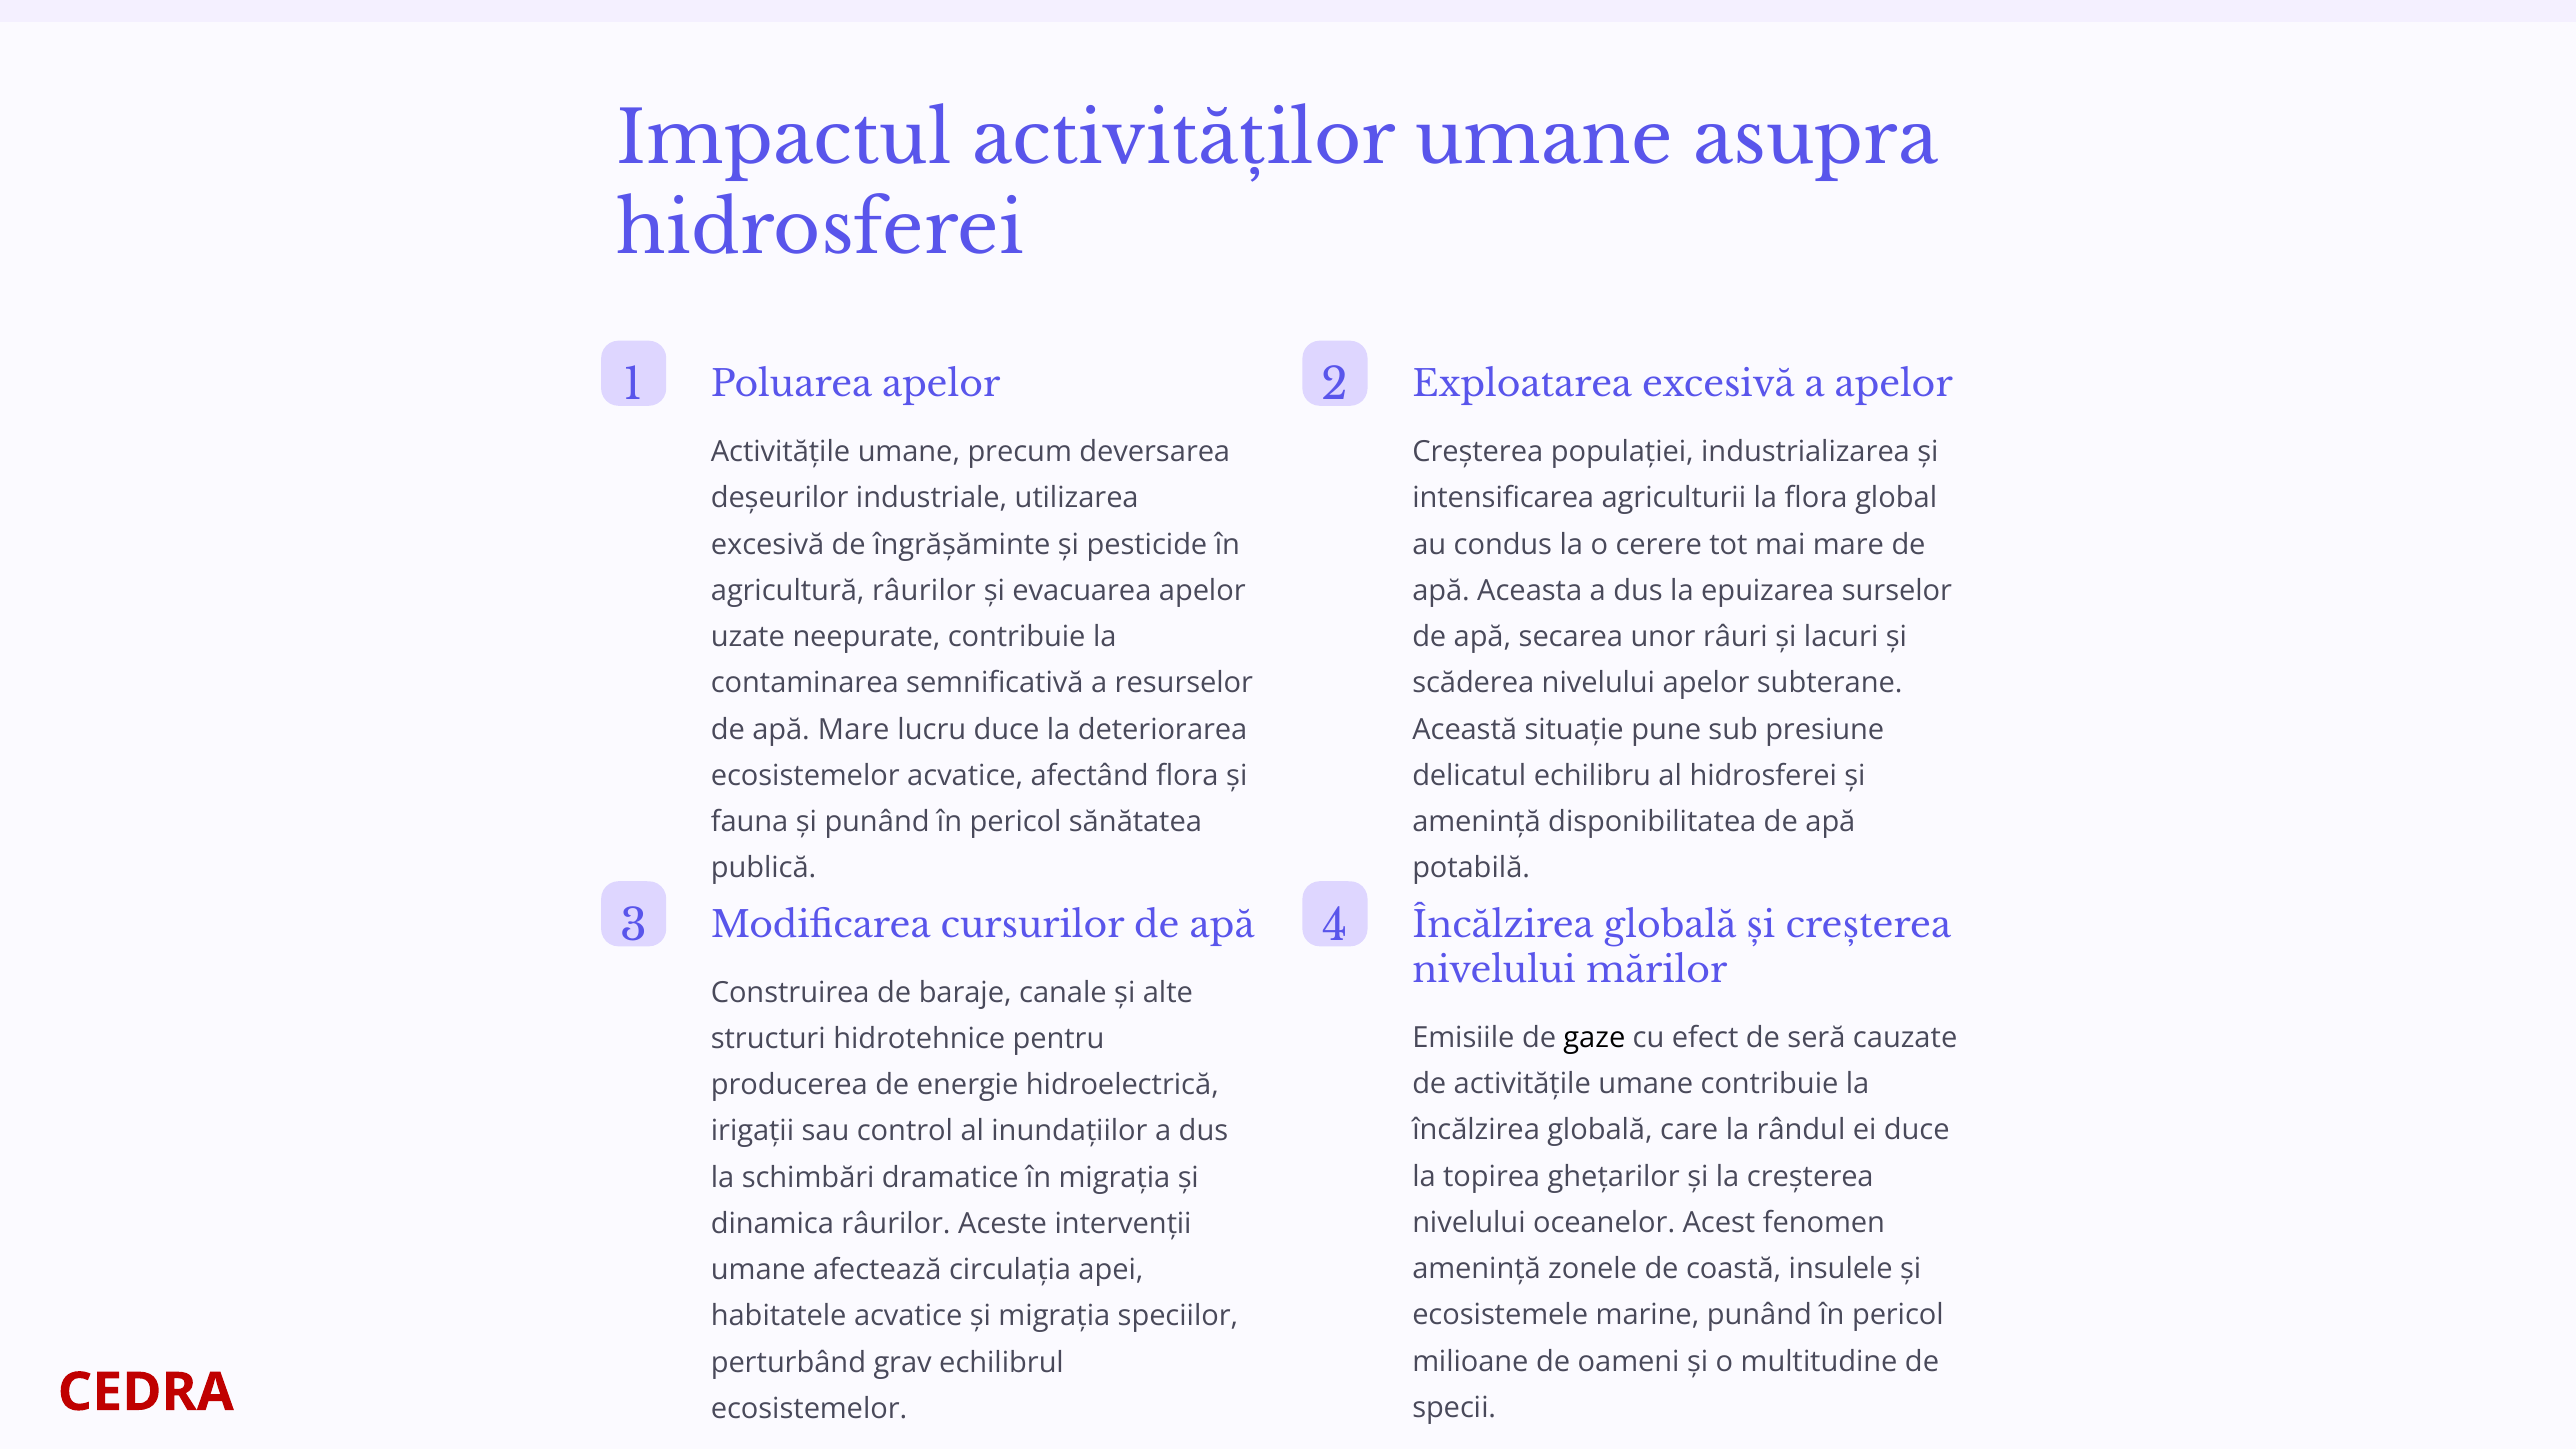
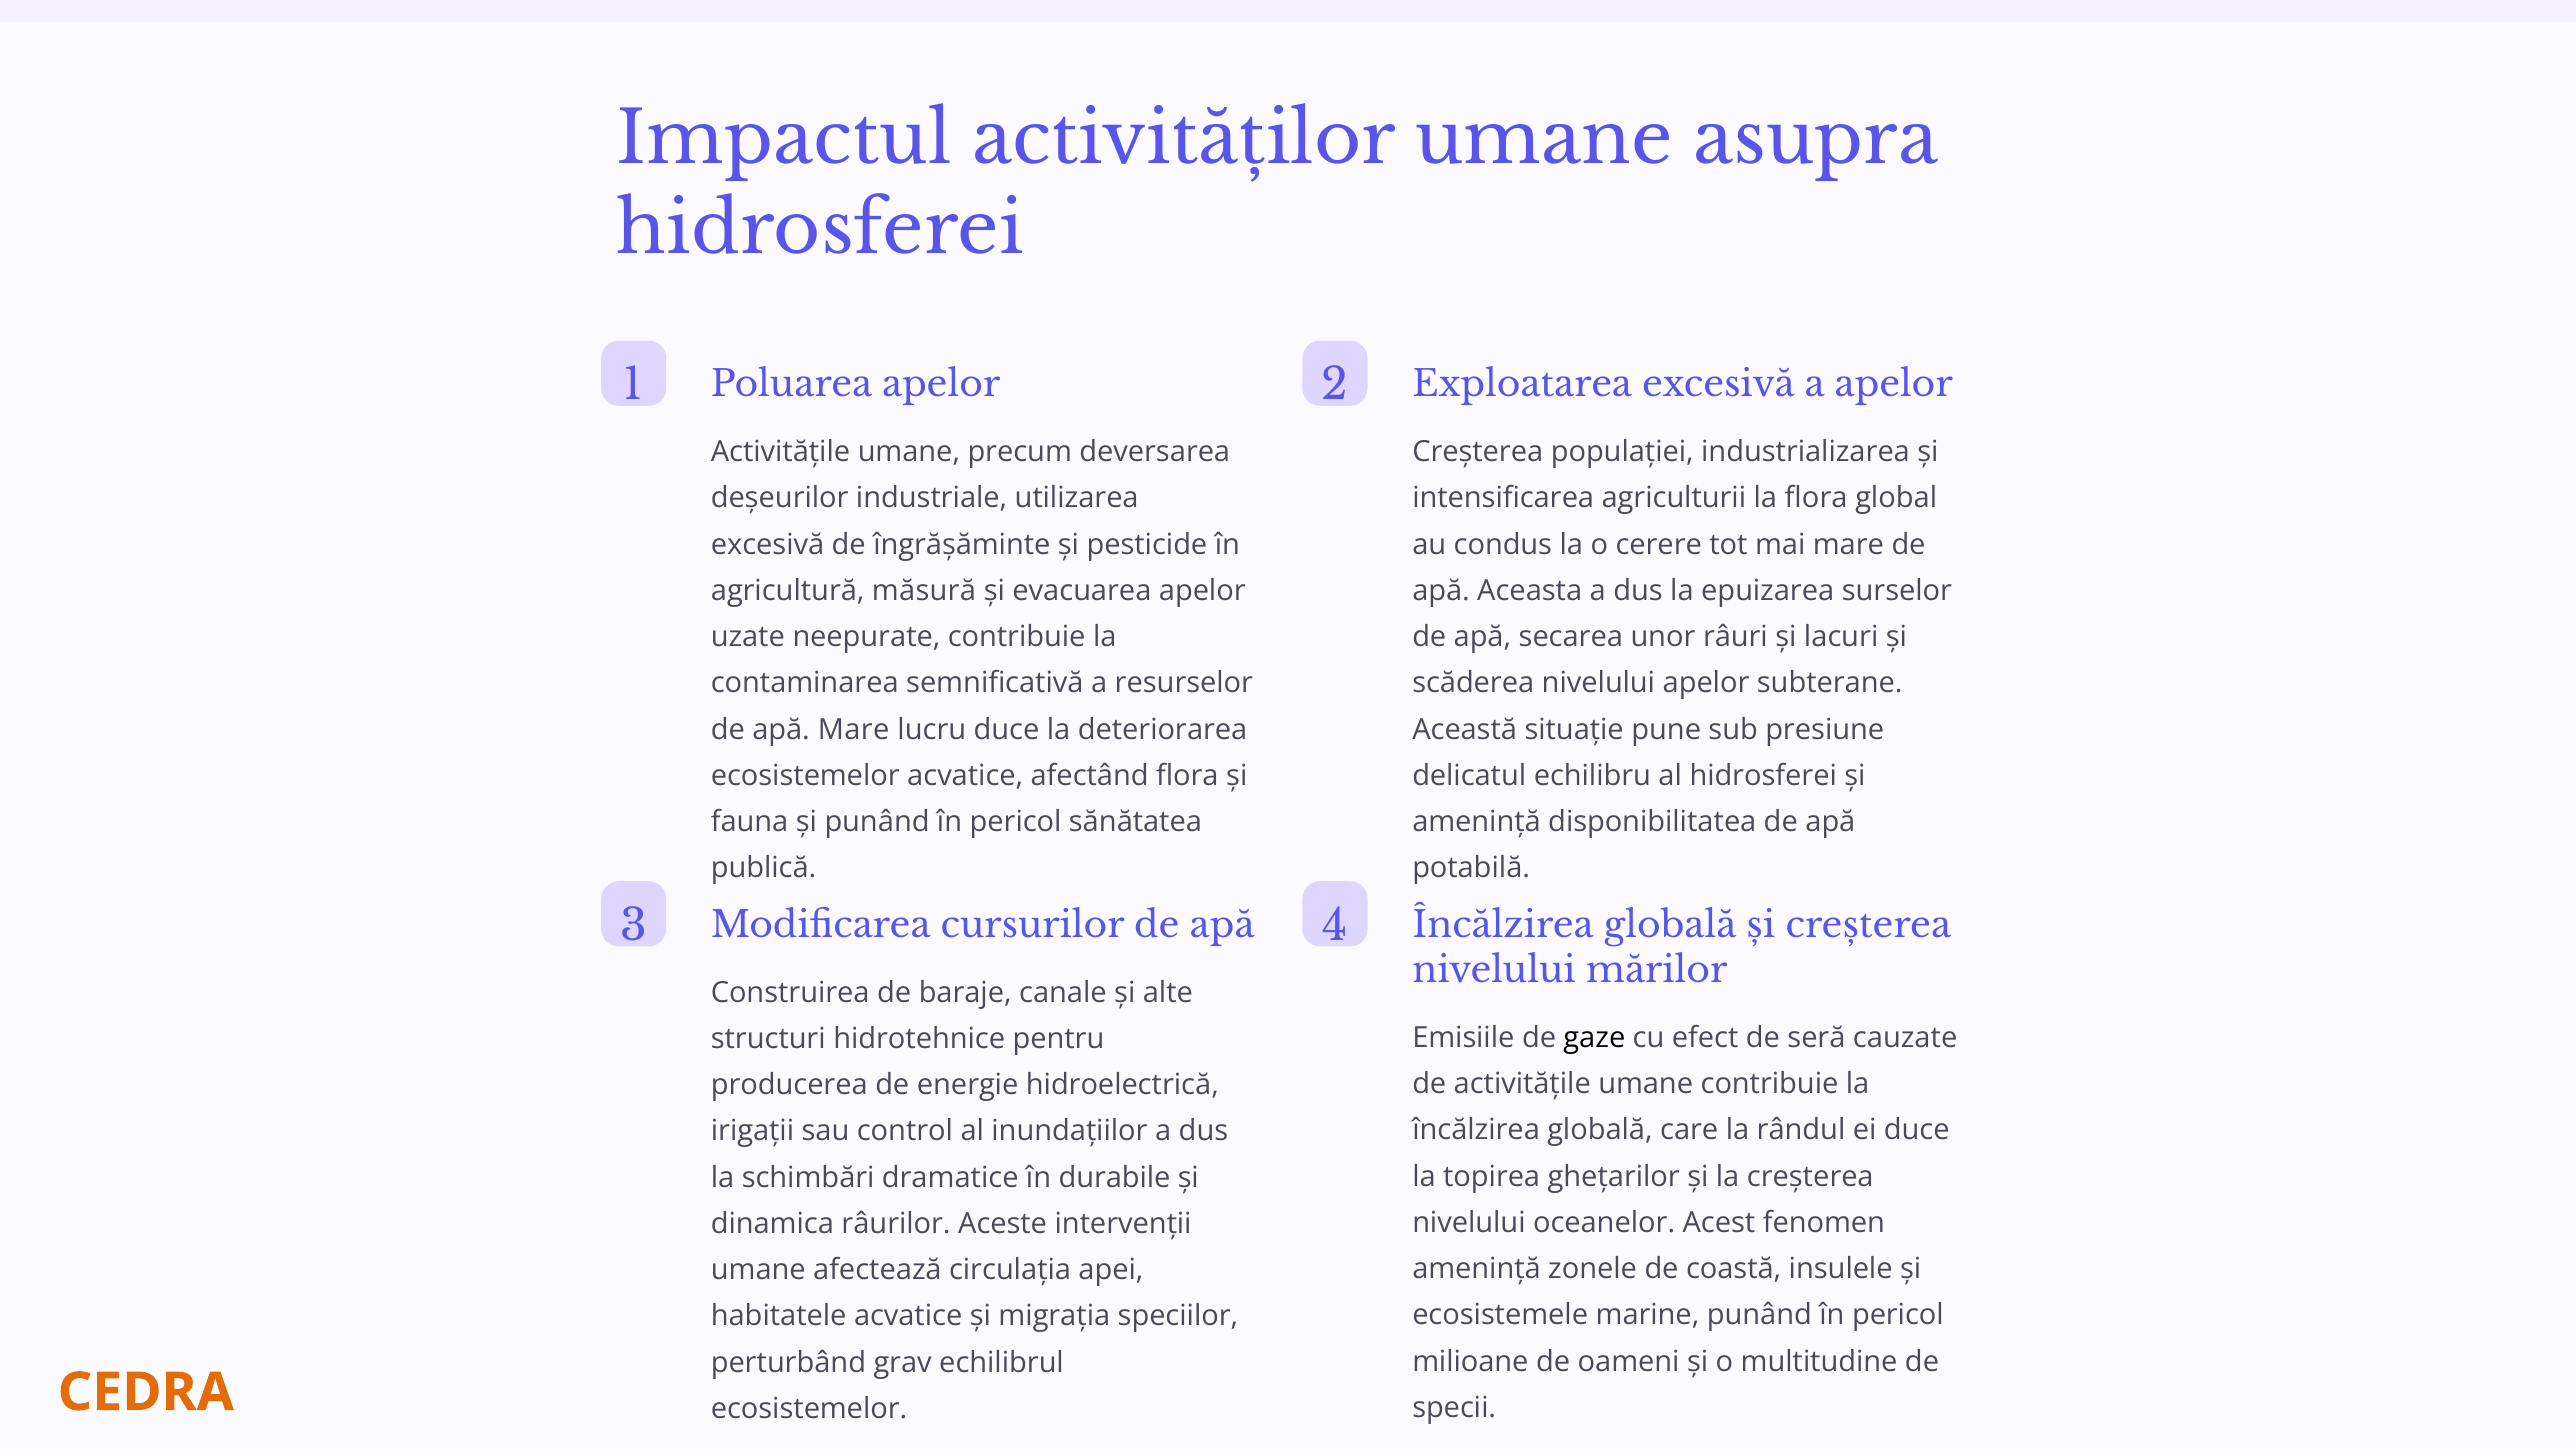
agricultură râurilor: râurilor -> măsură (924, 591)
în migrația: migrația -> durabile (1114, 1178)
CEDRA colour: red -> orange (146, 1392)
